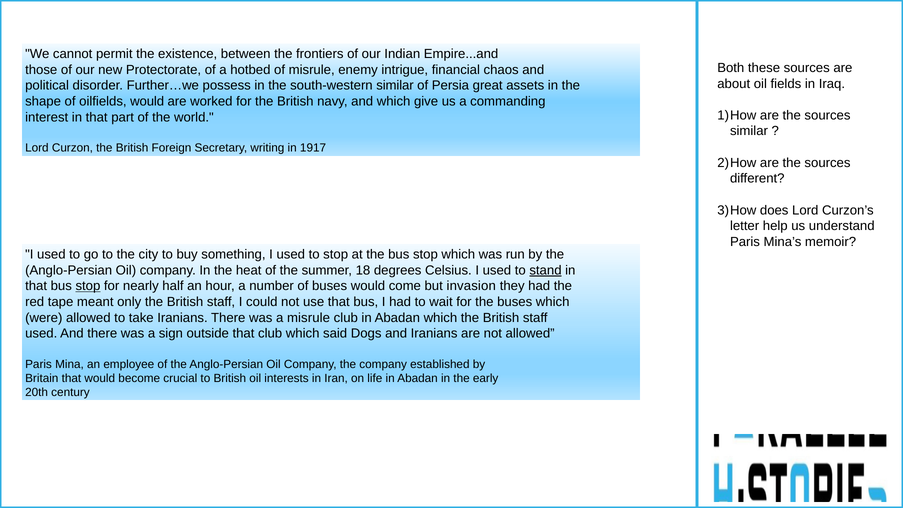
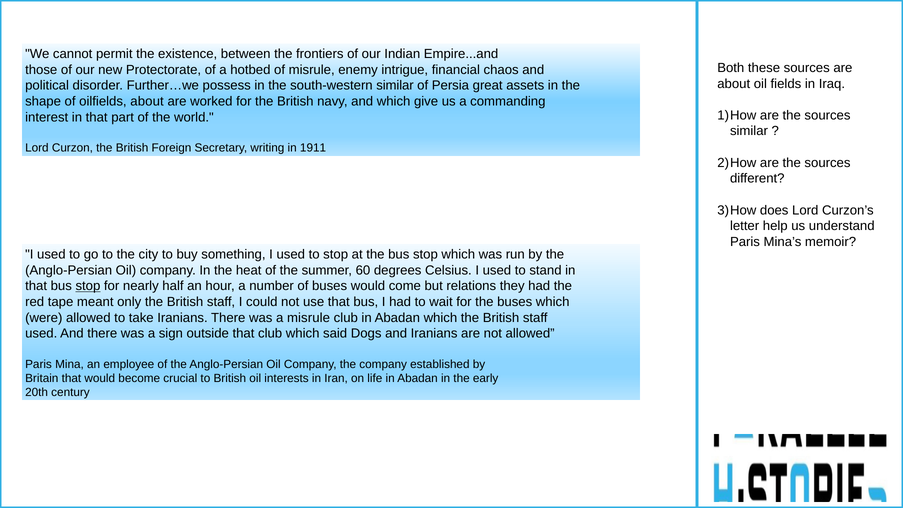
oilfields would: would -> about (147, 101)
1917: 1917 -> 1911 (313, 148)
18: 18 -> 60 (363, 270)
stand underline: present -> none (545, 270)
invasion: invasion -> relations (471, 286)
